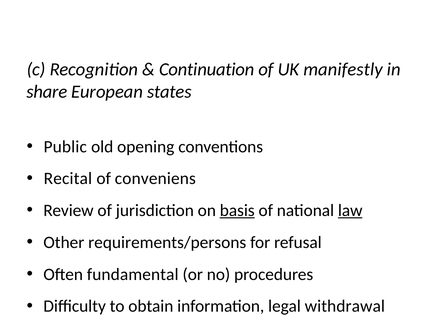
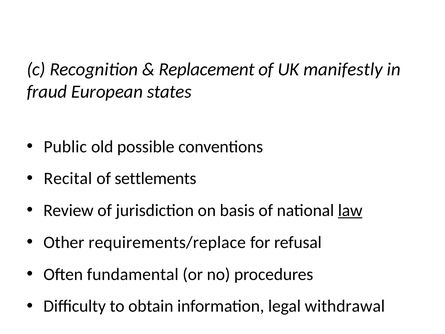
Continuation: Continuation -> Replacement (207, 69)
share: share -> fraud (47, 91)
opening: opening -> possible (146, 147)
conveniens: conveniens -> settlements (155, 178)
basis underline: present -> none (237, 210)
requirements/persons: requirements/persons -> requirements/replace (167, 242)
